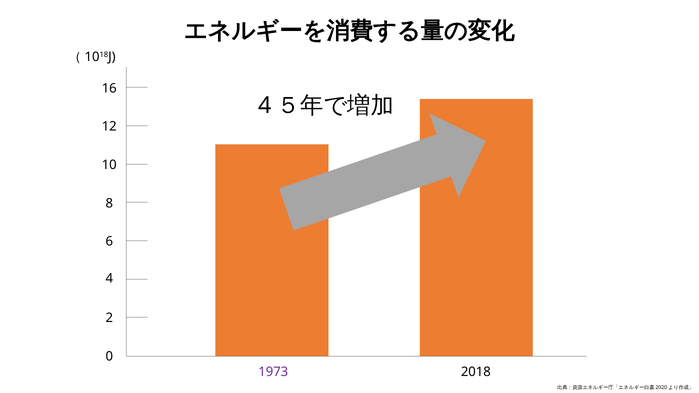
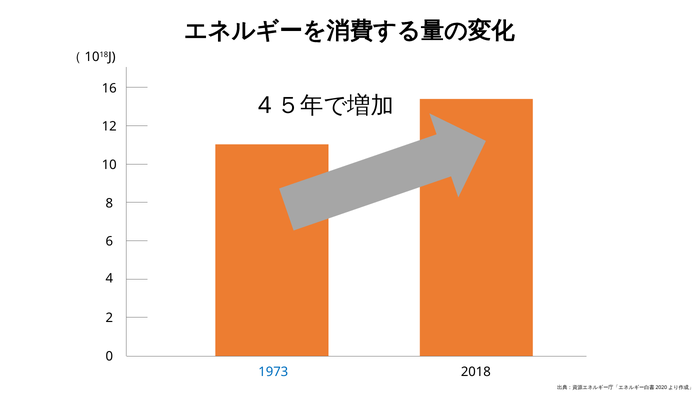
1973 colour: purple -> blue (273, 372)
